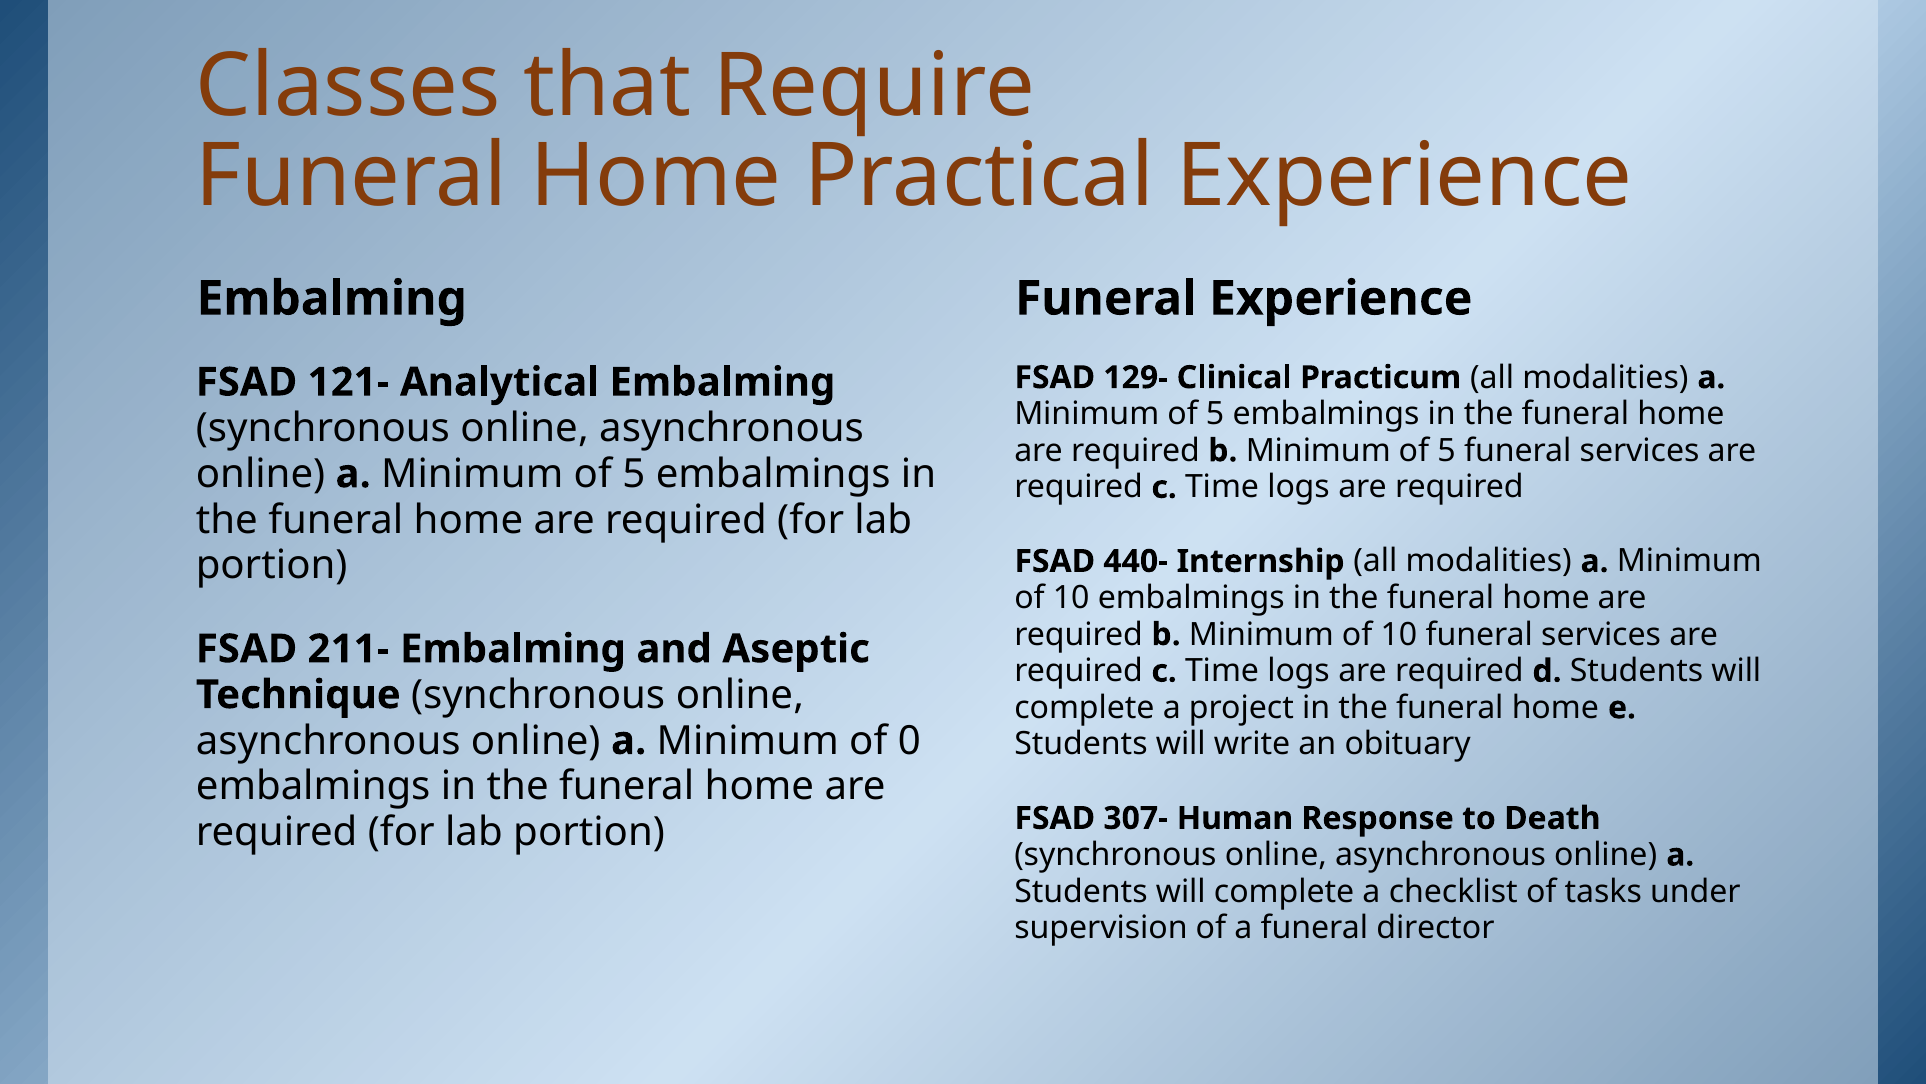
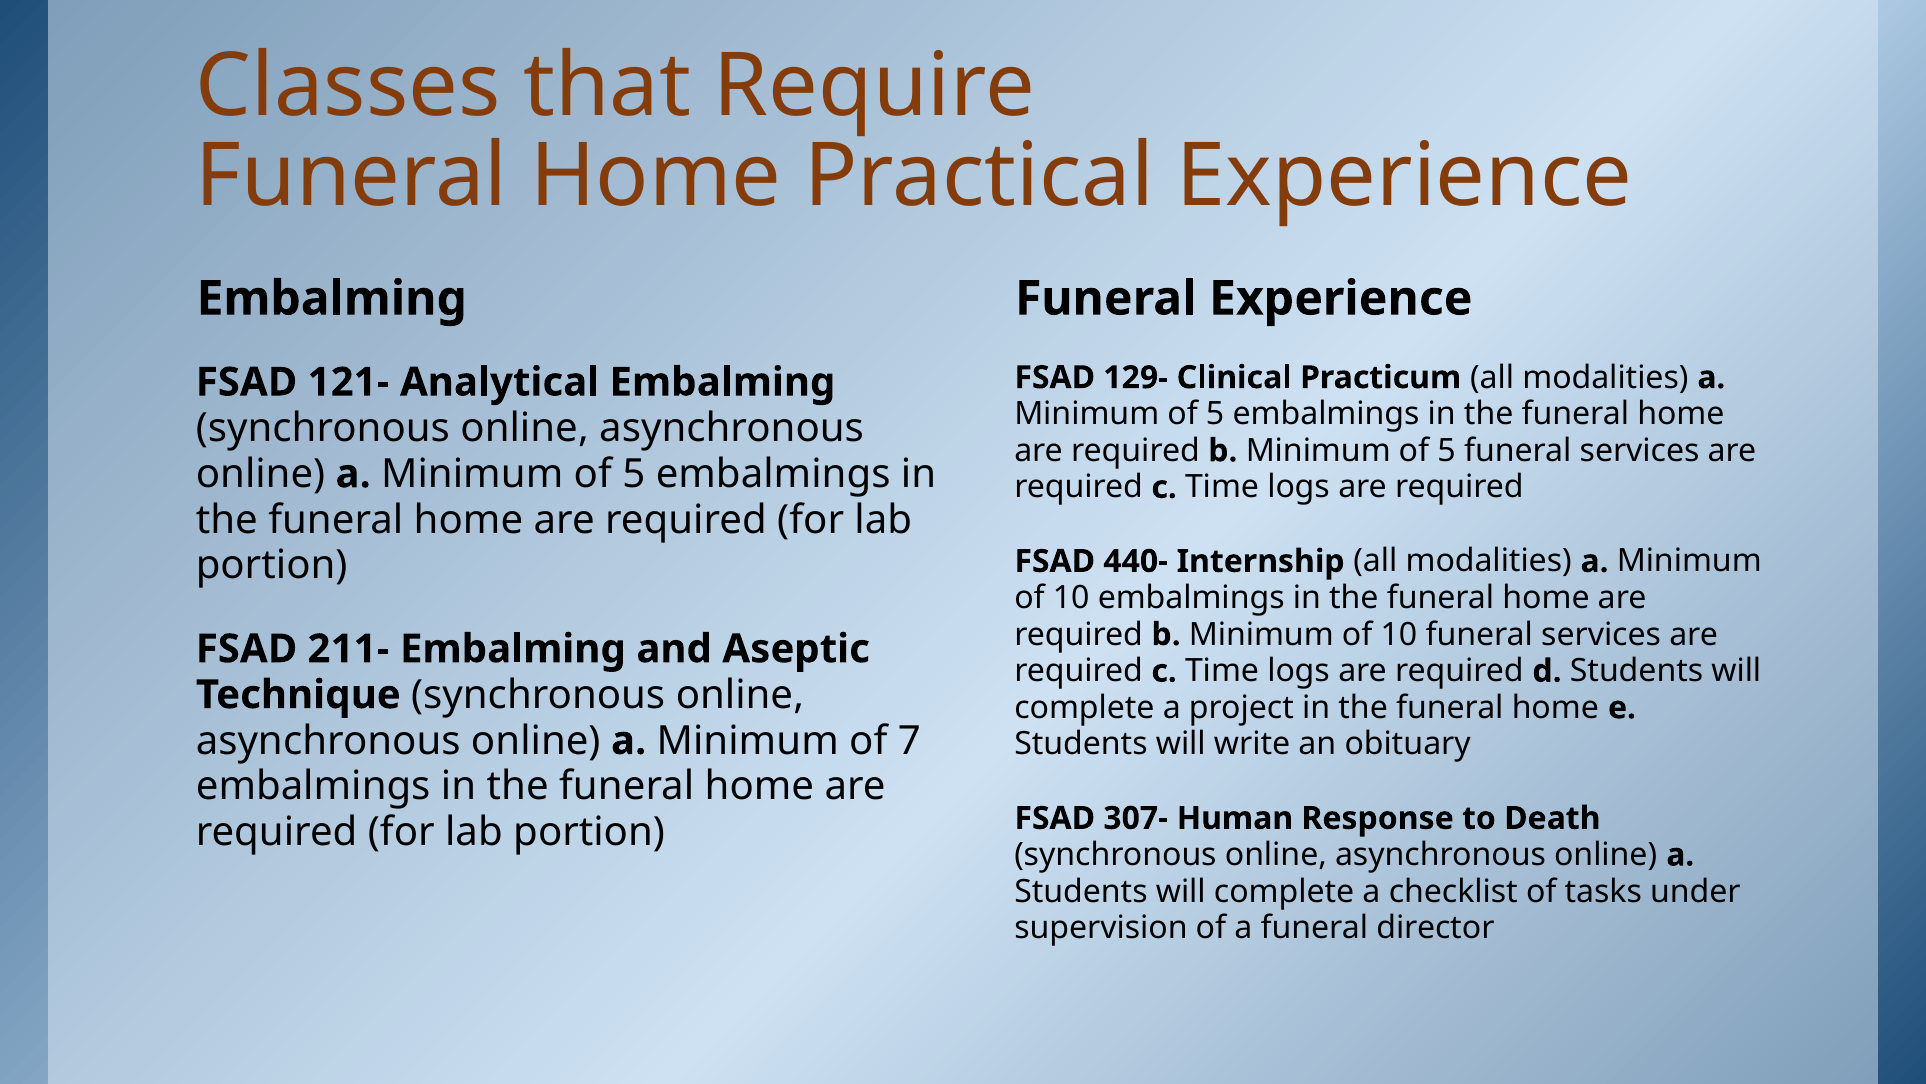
0: 0 -> 7 (909, 741)
